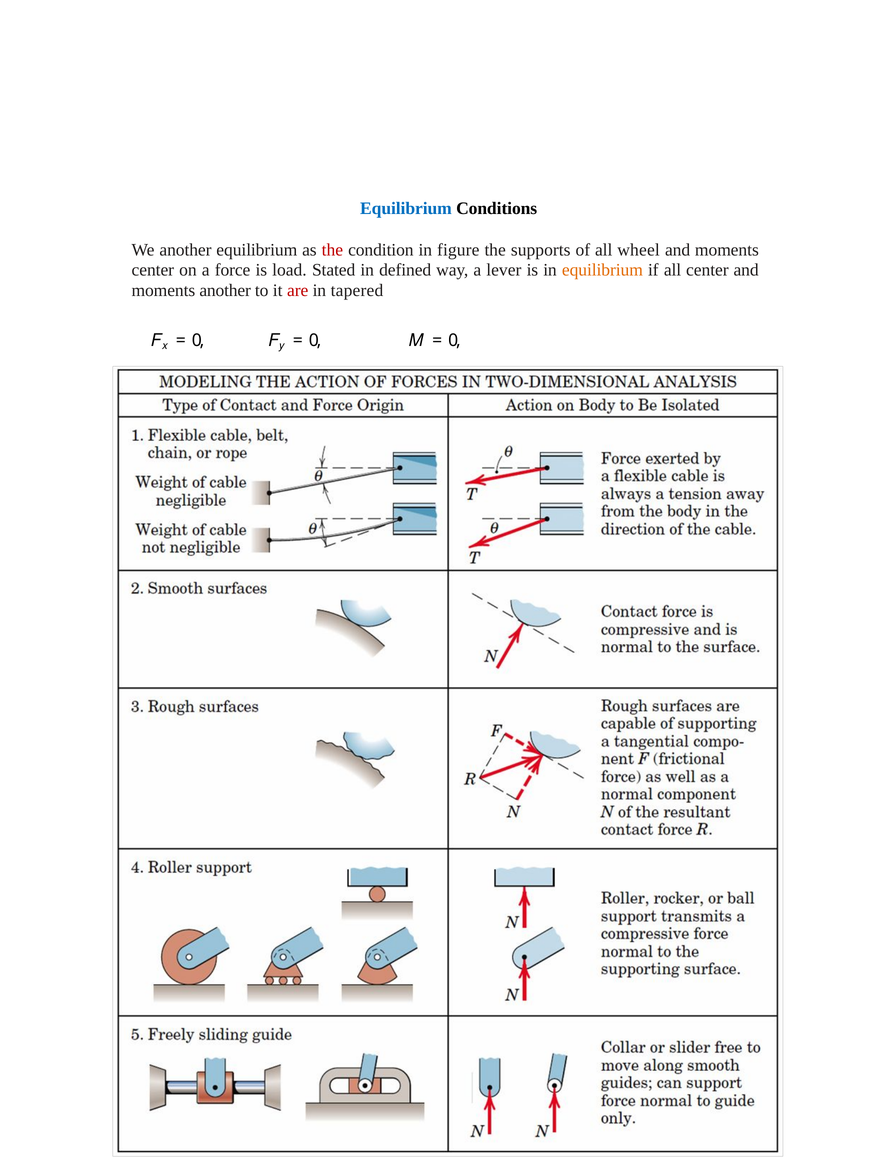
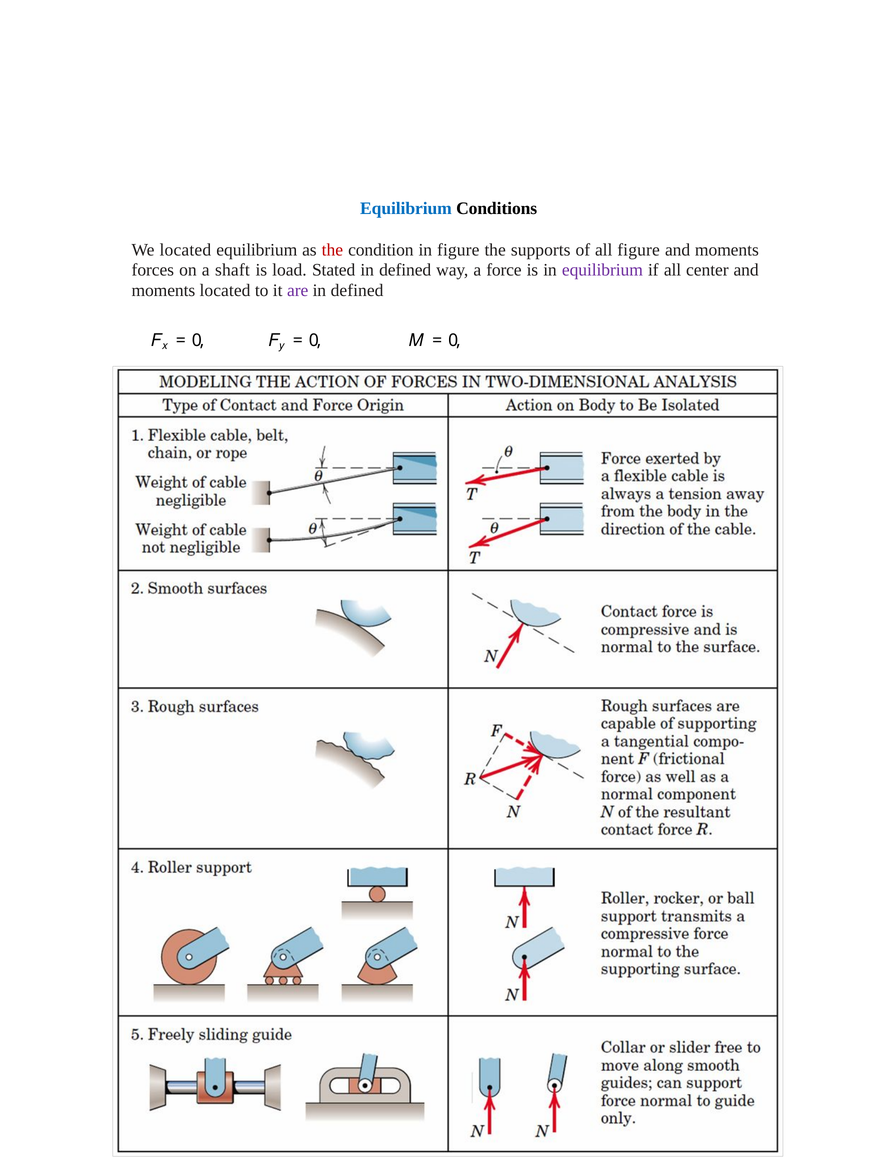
We another: another -> located (185, 250)
all wheel: wheel -> figure (639, 250)
center: center -> forces (153, 270)
force: force -> shaft (232, 270)
lever: lever -> force (504, 270)
equilibrium colour: orange -> purple (602, 270)
moments another: another -> located (225, 290)
are colour: red -> purple (298, 290)
tapered: tapered -> defined (357, 290)
